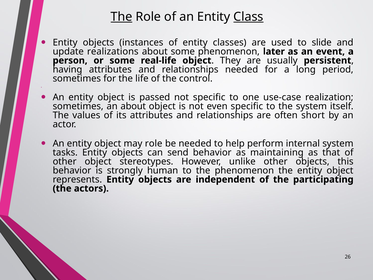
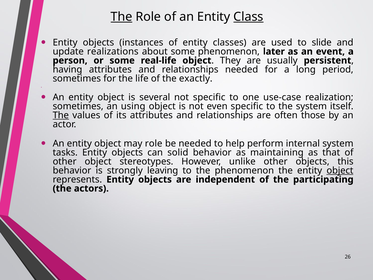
control: control -> exactly (196, 78)
passed: passed -> several (155, 97)
an about: about -> using (133, 106)
The underline: none -> present (61, 115)
short: short -> those (313, 115)
send: send -> solid (178, 152)
human: human -> leaving (163, 170)
object underline: none -> present (340, 170)
